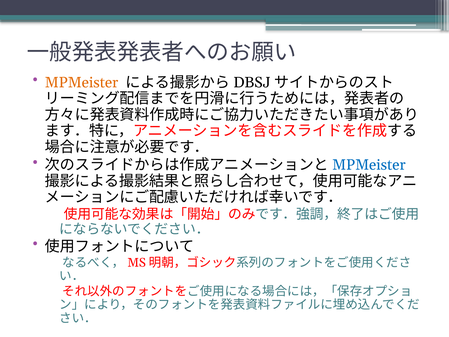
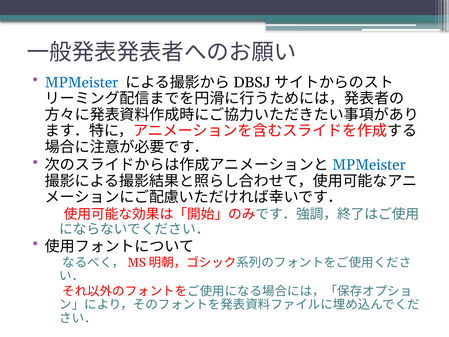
MPMeister colour: orange -> blue (82, 82)
